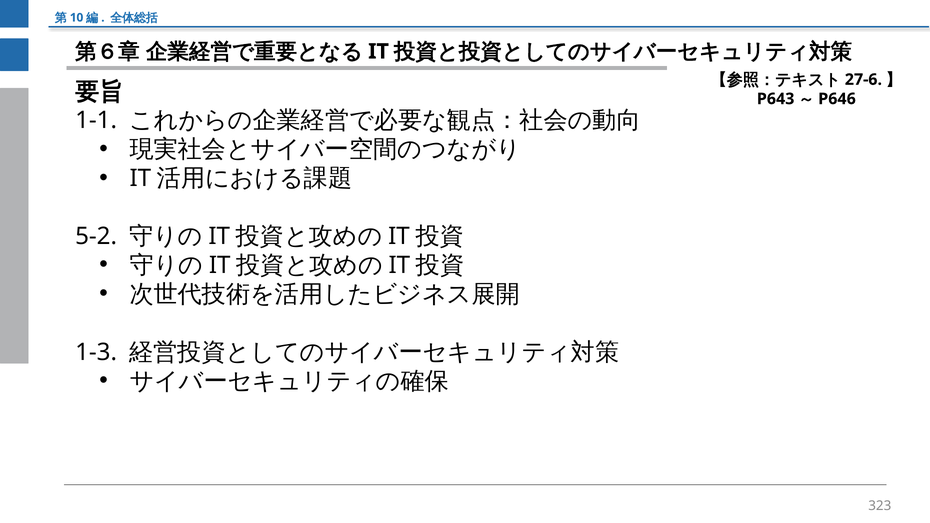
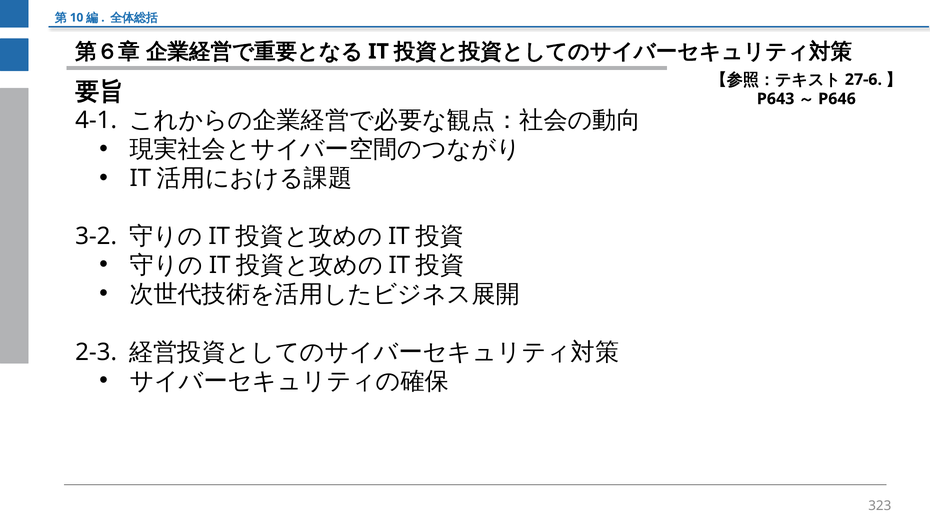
1-1: 1-1 -> 4-1 (96, 120)
5-2: 5-2 -> 3-2 (96, 236)
1-3: 1-3 -> 2-3 (96, 352)
